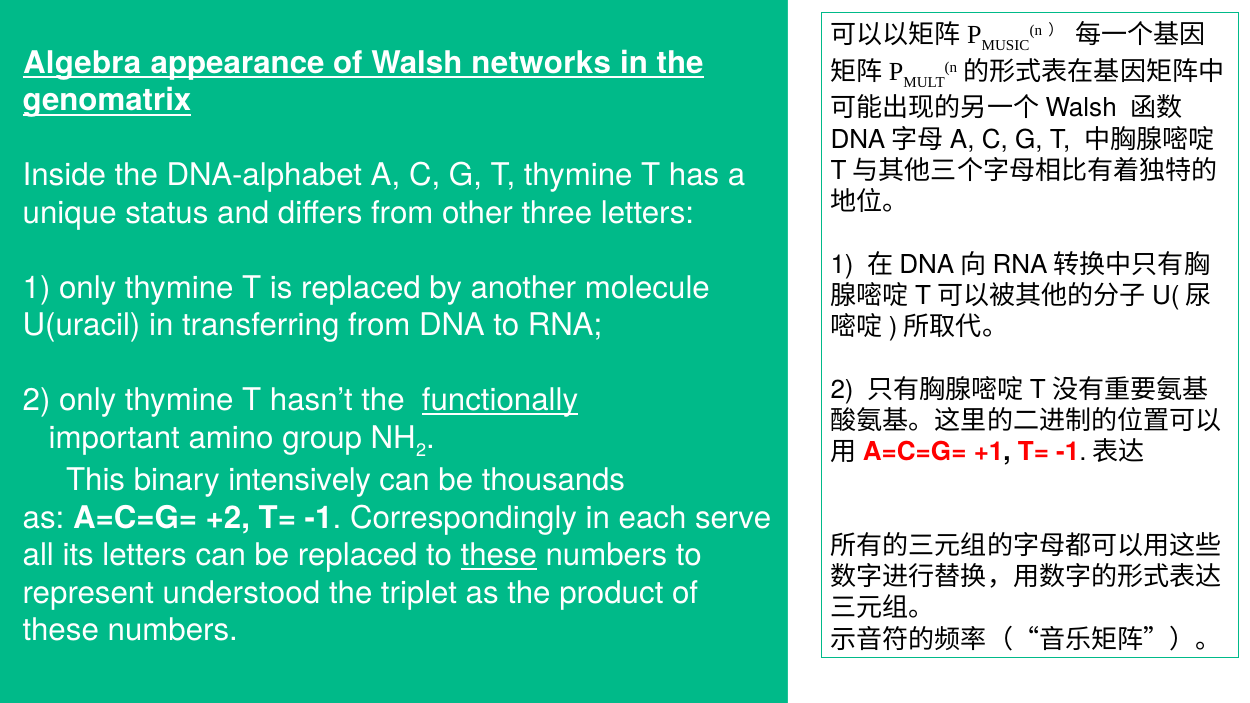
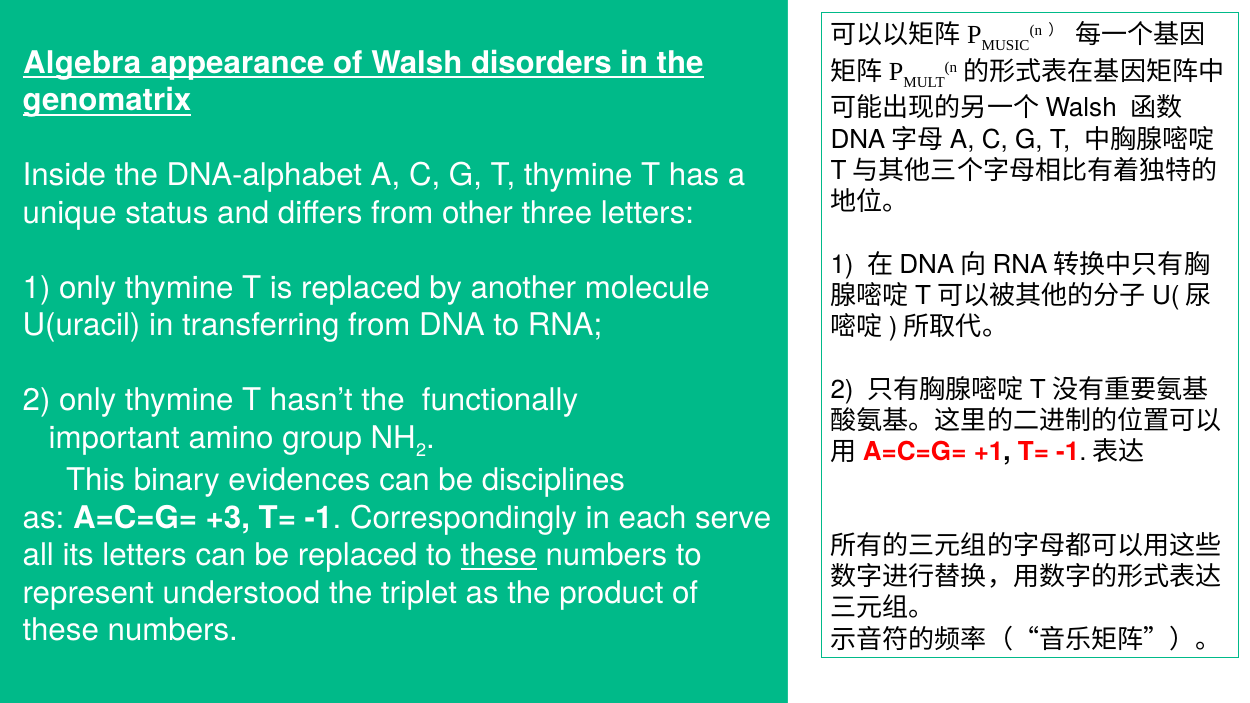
networks: networks -> disorders (541, 63)
functionally underline: present -> none (500, 401)
intensively: intensively -> evidences (299, 481)
thousands: thousands -> disciplines (553, 481)
+2: +2 -> +3 (228, 518)
